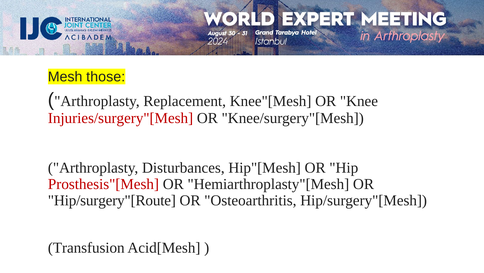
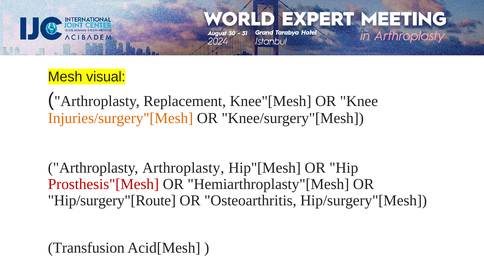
those: those -> visual (106, 76)
Injuries/surgery"[Mesh colour: red -> orange (121, 118)
Arthroplasty Disturbances: Disturbances -> Arthroplasty (183, 167)
